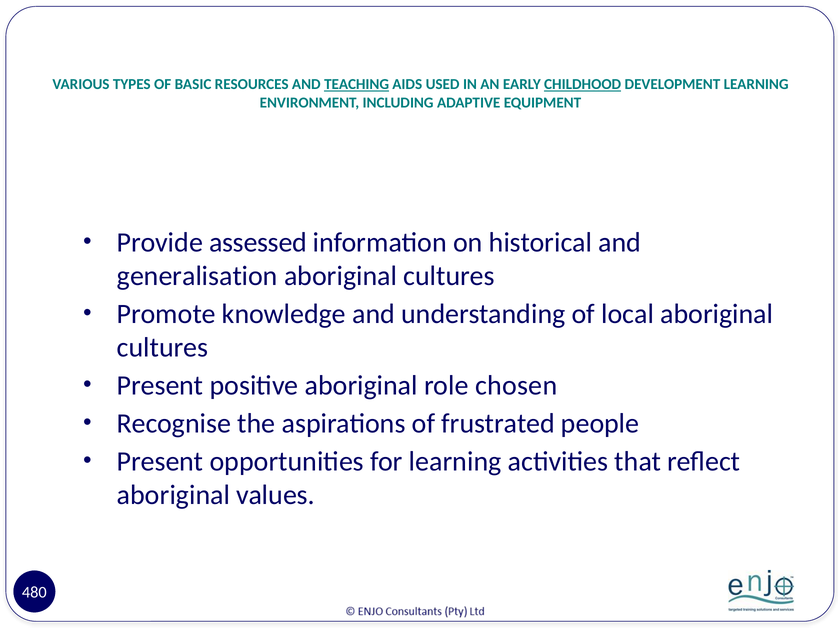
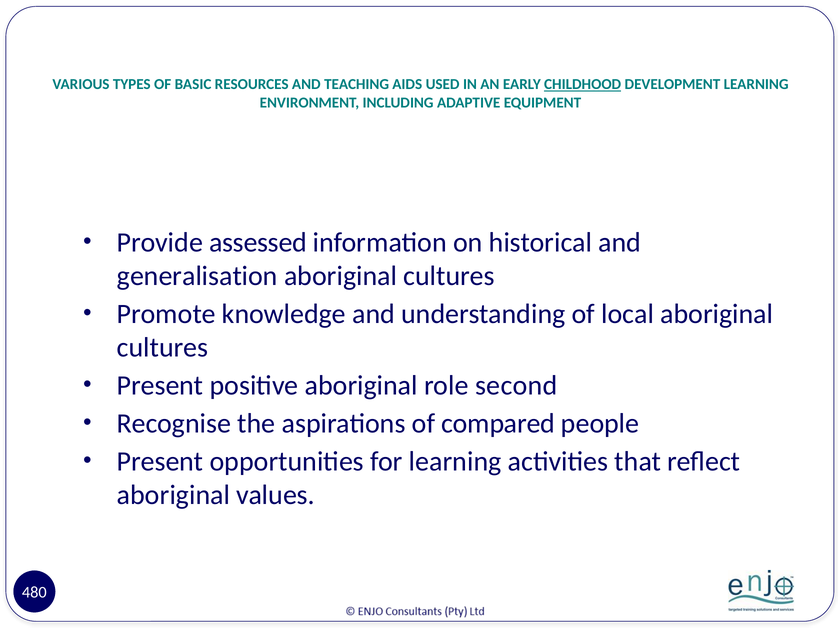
TEACHING underline: present -> none (357, 84)
chosen: chosen -> second (516, 386)
frustrated: frustrated -> compared (498, 424)
